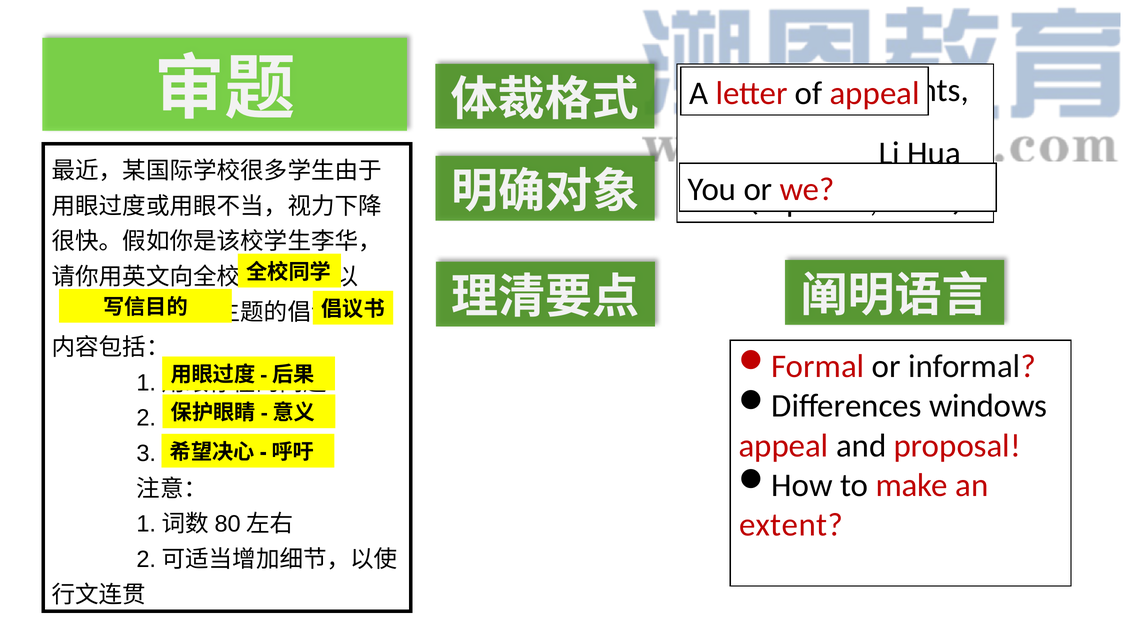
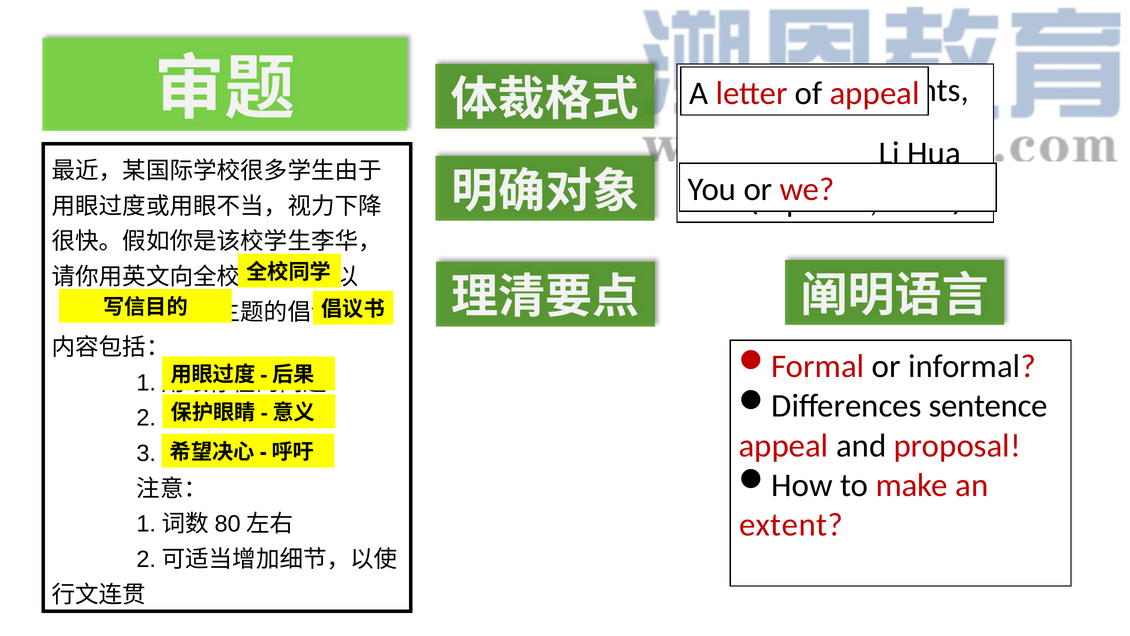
windows: windows -> sentence (988, 406)
